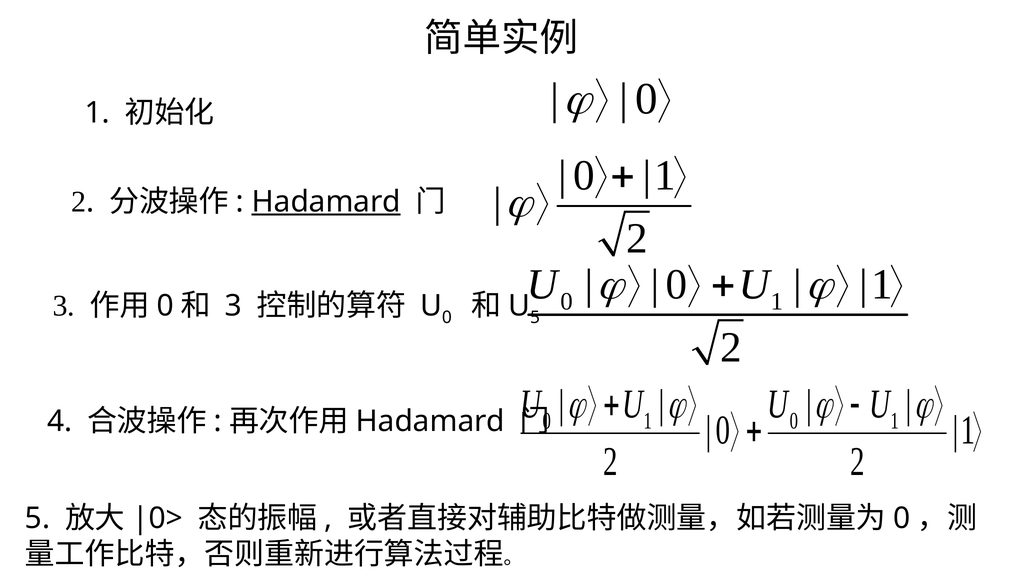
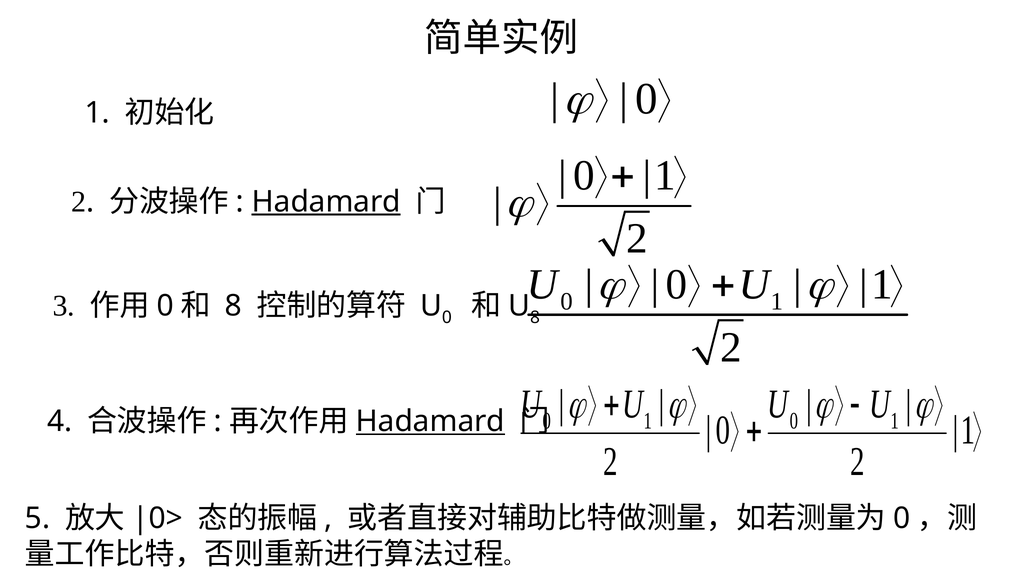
3: 3 -> 8 (233, 306)
5: 5 -> 8 (535, 317)
Hadamard underline: none -> present (430, 421)
